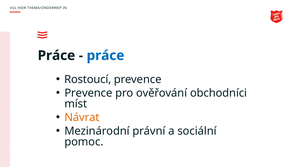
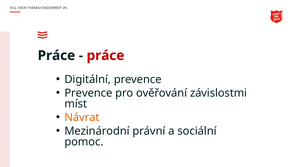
práce colour: blue -> red (105, 56)
Rostoucí: Rostoucí -> Digitální (88, 79)
obchodníci: obchodníci -> závislostmi (219, 93)
